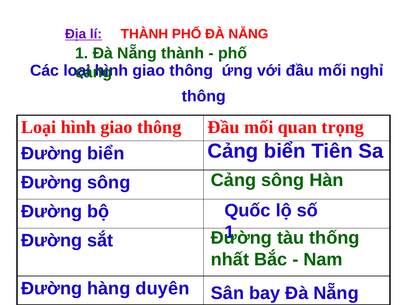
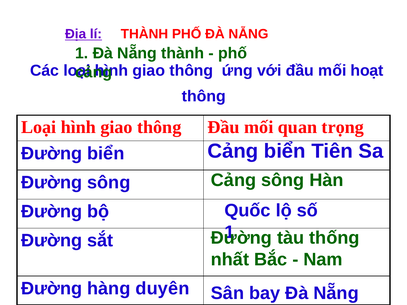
nghỉ: nghỉ -> hoạt (367, 71)
